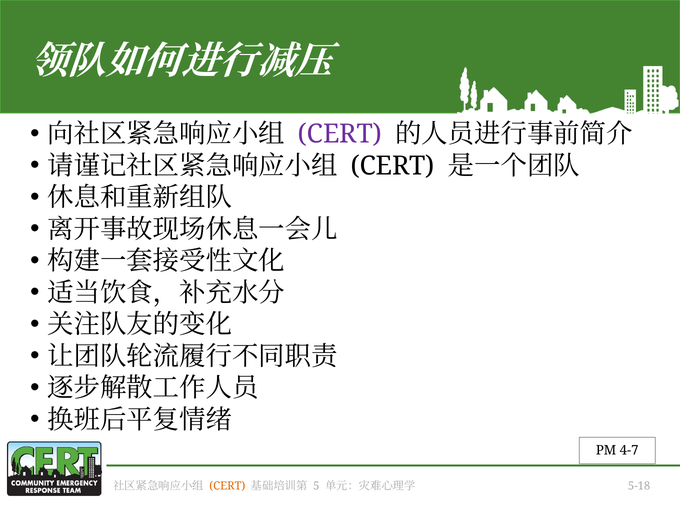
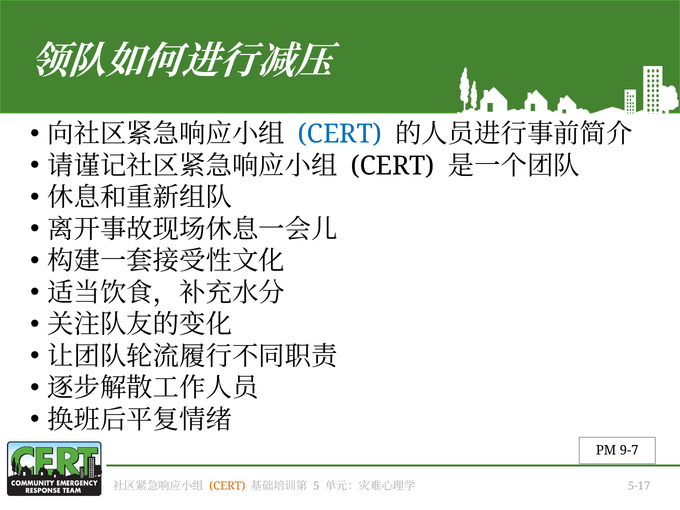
CERT colour: purple -> blue (340, 134)
4-7: 4-7 -> 9-7 (629, 451)
5-18: 5-18 -> 5-17 (639, 486)
